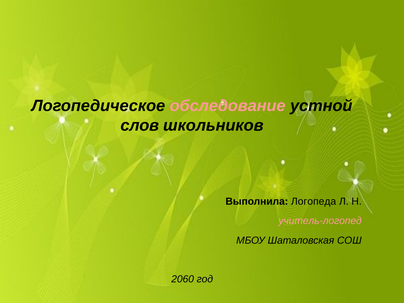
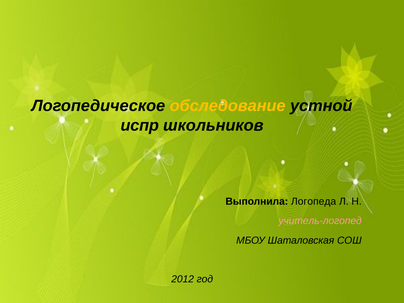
обследование colour: pink -> yellow (228, 106)
слов: слов -> испр (140, 125)
2060: 2060 -> 2012 (183, 279)
